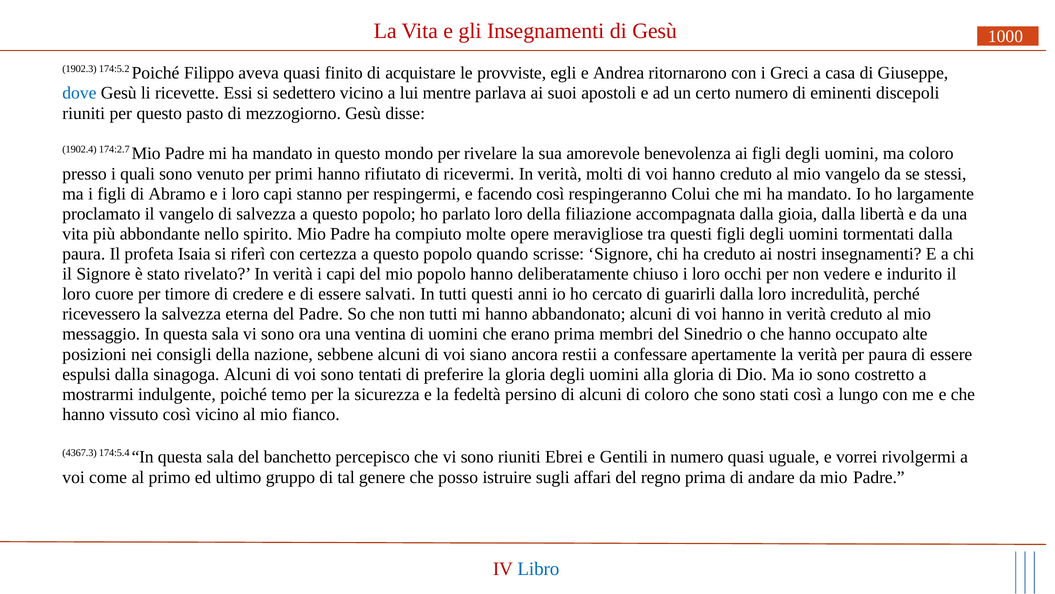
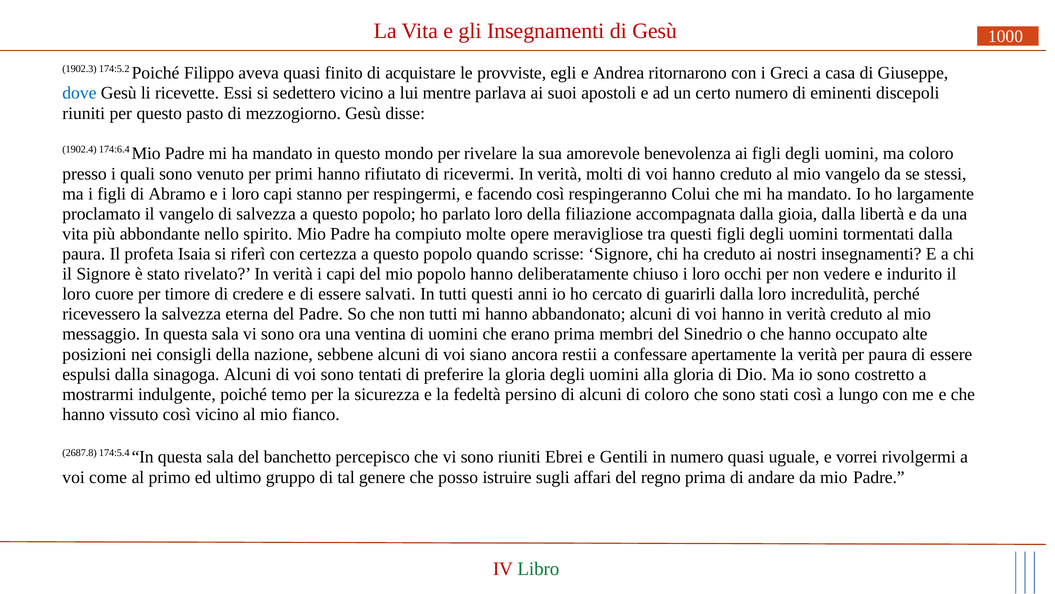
174:2.7: 174:2.7 -> 174:6.4 (114, 149)
4367.3: 4367.3 -> 2687.8 (80, 453)
Libro colour: blue -> green (538, 569)
